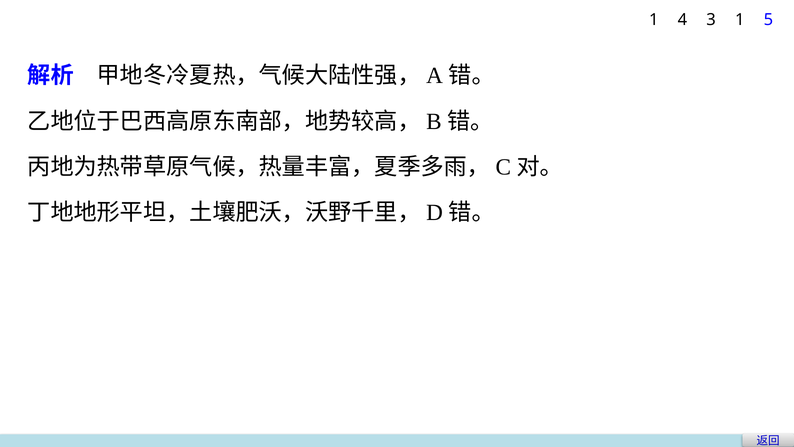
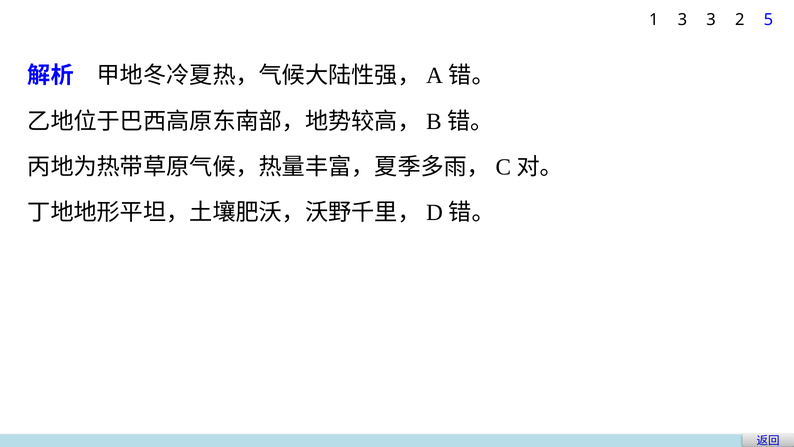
1 4: 4 -> 3 (682, 20)
3 1: 1 -> 2 (740, 20)
